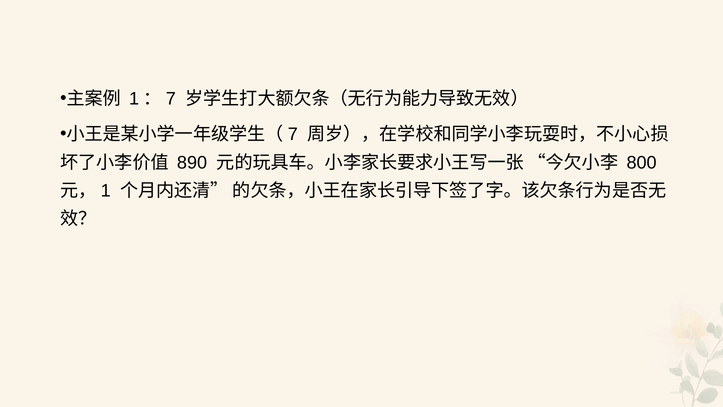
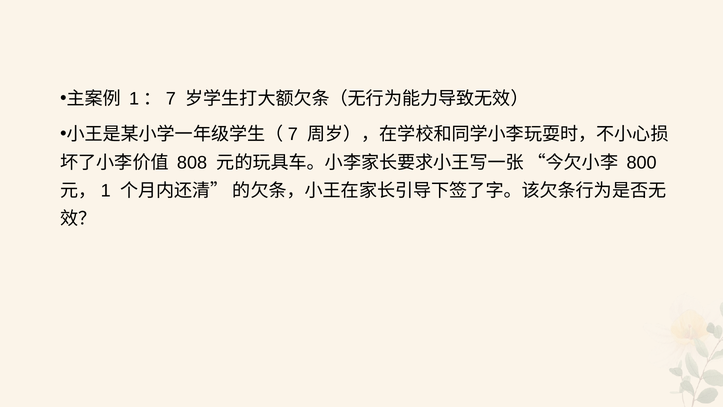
890: 890 -> 808 (192, 162)
